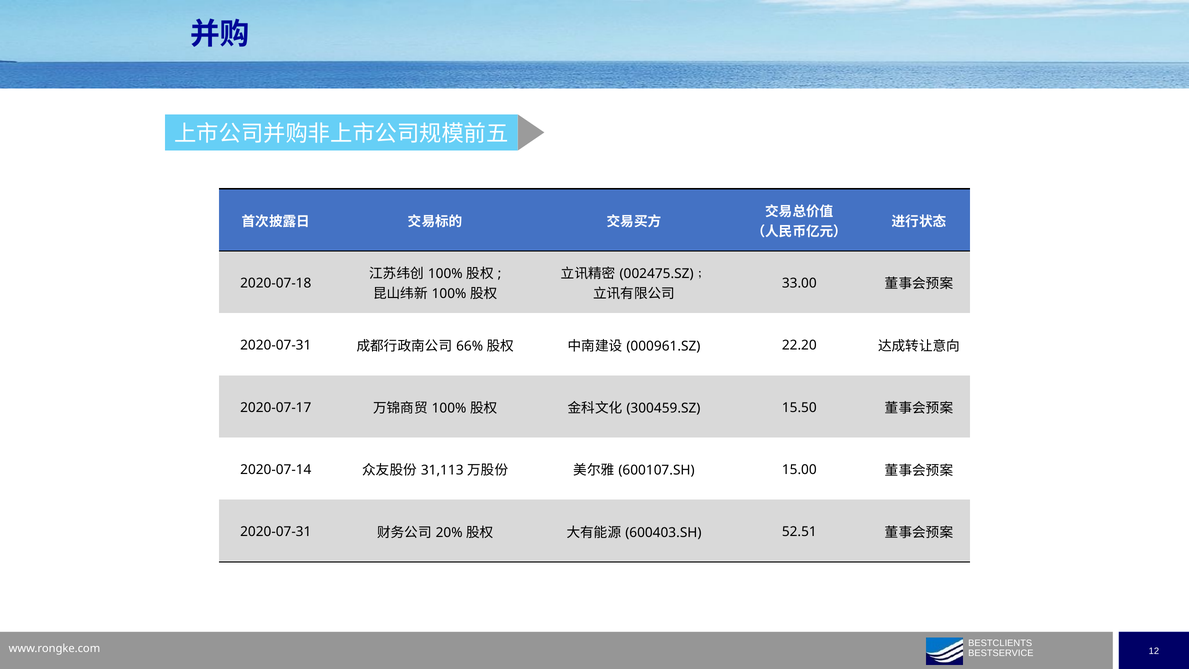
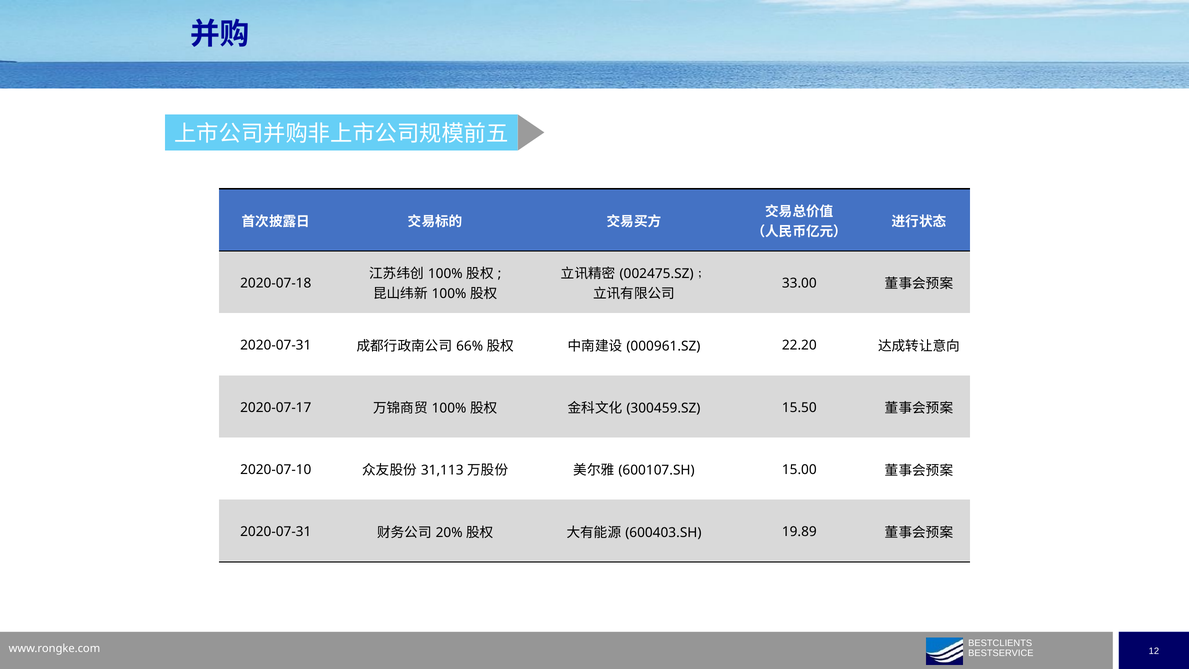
2020-07-14: 2020-07-14 -> 2020-07-10 (276, 470)
52.51: 52.51 -> 19.89 (799, 532)
